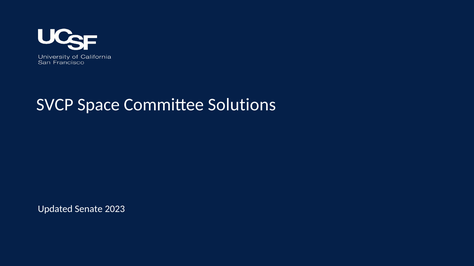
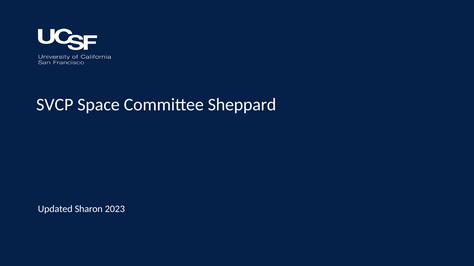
Solutions: Solutions -> Sheppard (242, 105)
Senate: Senate -> Sharon (89, 209)
